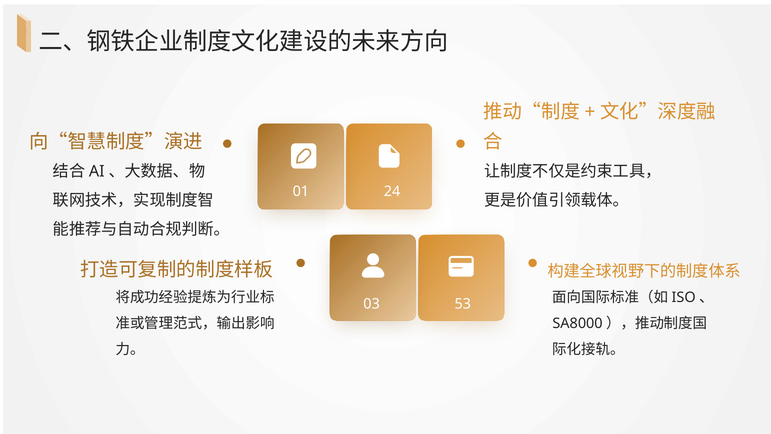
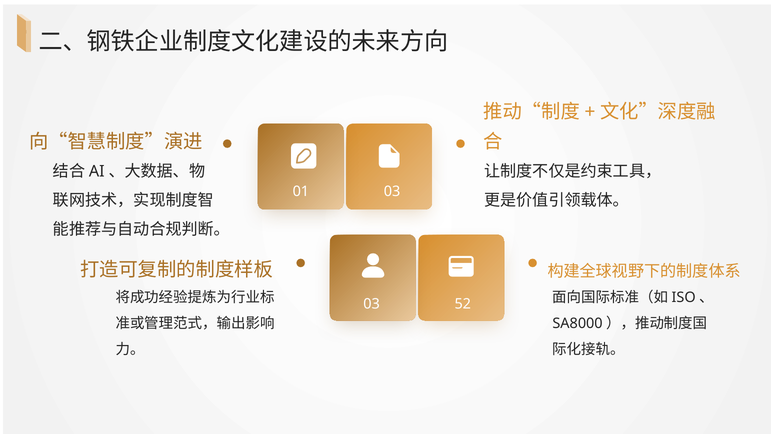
01 24: 24 -> 03 (392, 191)
53: 53 -> 52 (463, 304)
